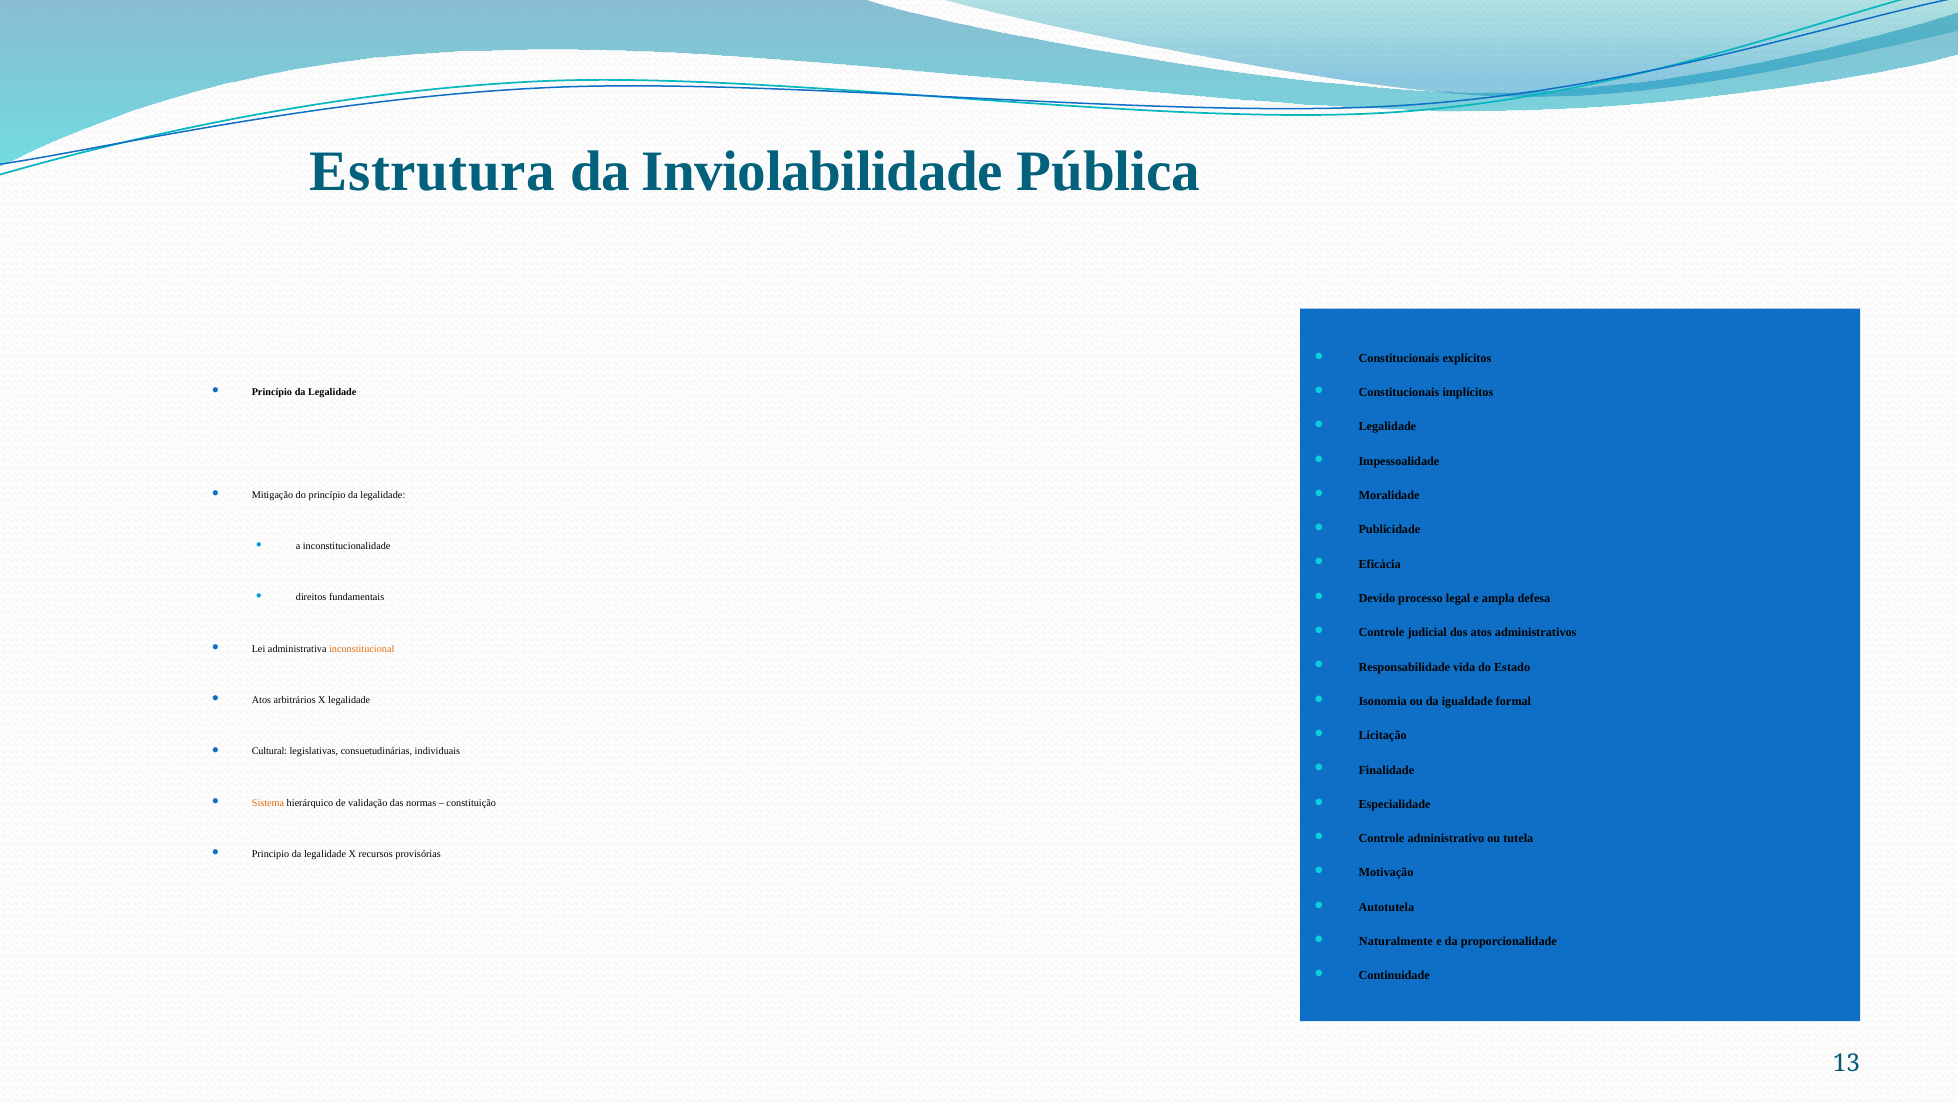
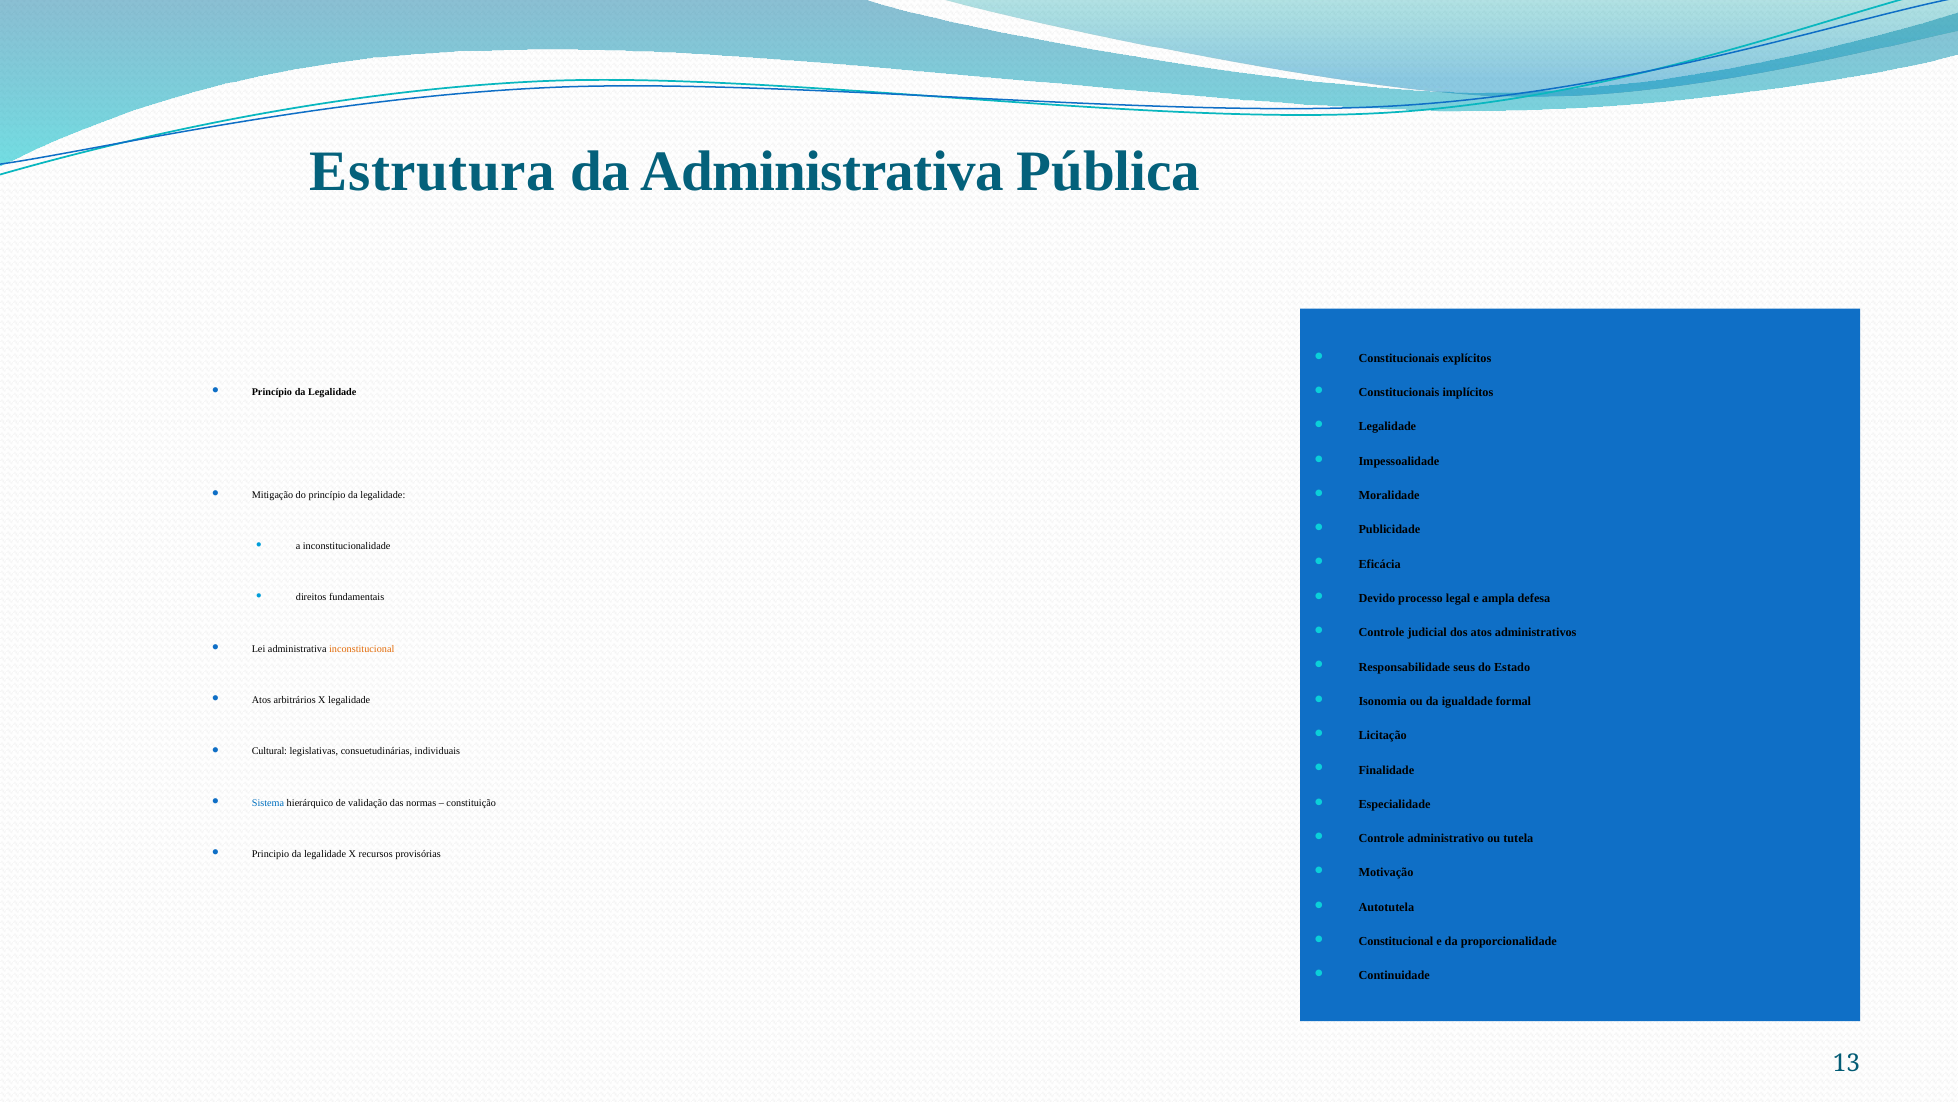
da Inviolabilidade: Inviolabilidade -> Administrativa (822, 171)
vida: vida -> seus (1464, 667)
Sistema colour: orange -> blue (268, 803)
Naturalmente: Naturalmente -> Constitucional (1396, 941)
